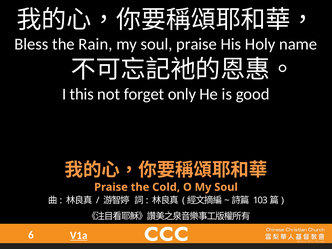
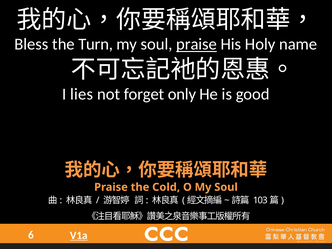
Rain: Rain -> Turn (96, 44)
praise underline: none -> present (197, 44)
this: this -> lies (82, 94)
